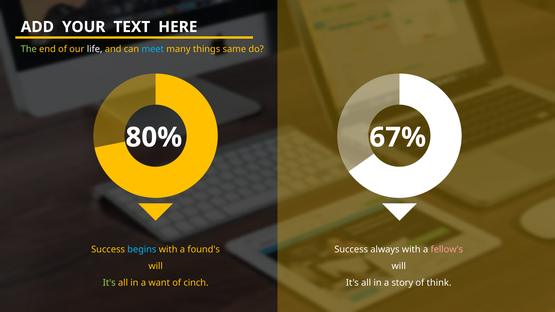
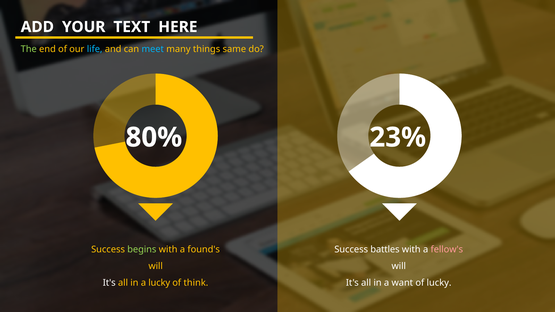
life colour: white -> light blue (95, 49)
67%: 67% -> 23% (398, 138)
begins colour: light blue -> light green (142, 250)
always: always -> battles (385, 250)
It's colour: light green -> white (109, 283)
a want: want -> lucky (159, 283)
cinch: cinch -> think (196, 283)
story: story -> want (402, 283)
of think: think -> lucky (439, 283)
